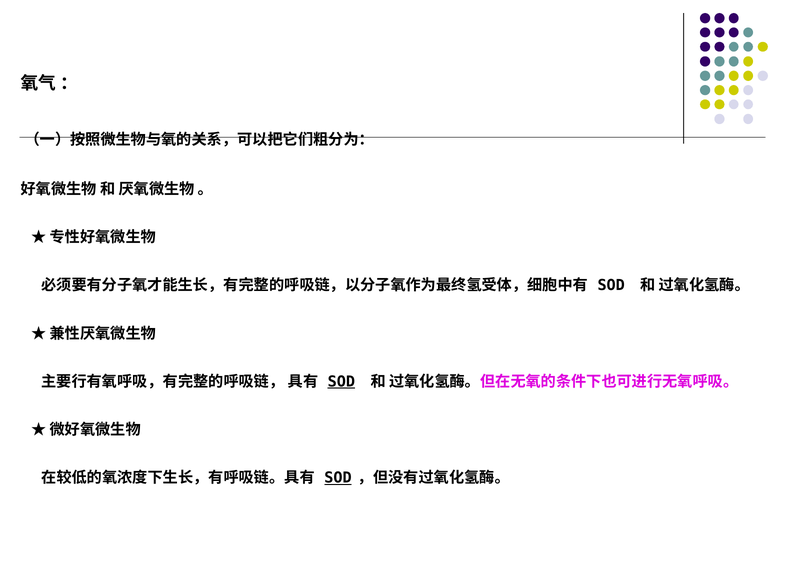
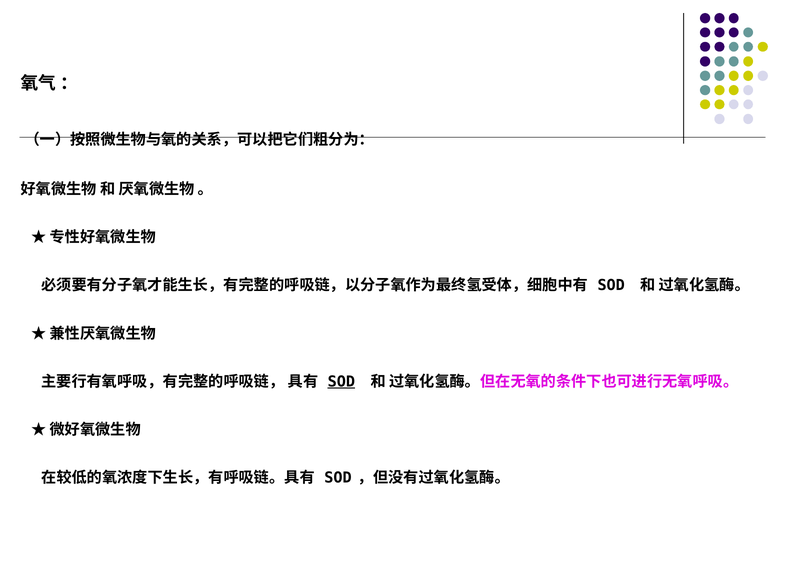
SOD underline: present -> none (338, 478)
